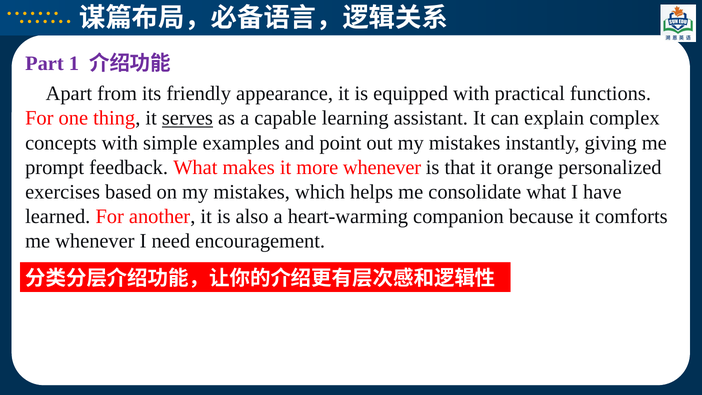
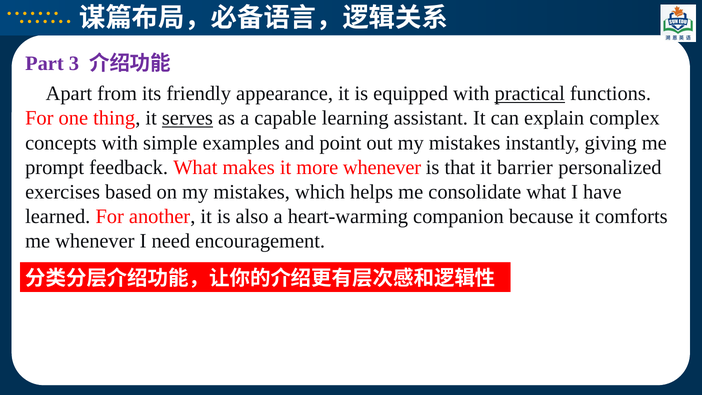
1: 1 -> 3 (74, 63)
practical underline: none -> present (530, 94)
orange: orange -> barrier (525, 167)
